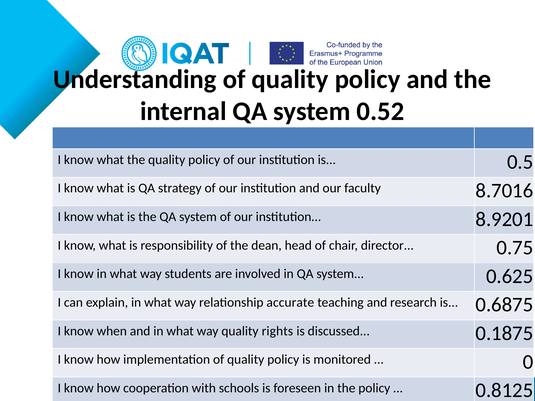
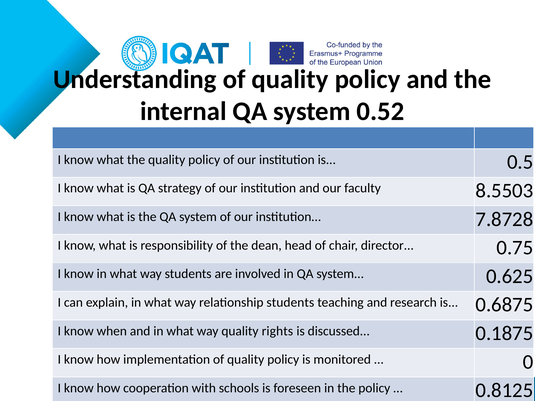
8.7016: 8.7016 -> 8.5503 (504, 191)
8.9201: 8.9201 -> 7.8728 (504, 219)
relationship accurate: accurate -> students (290, 303)
